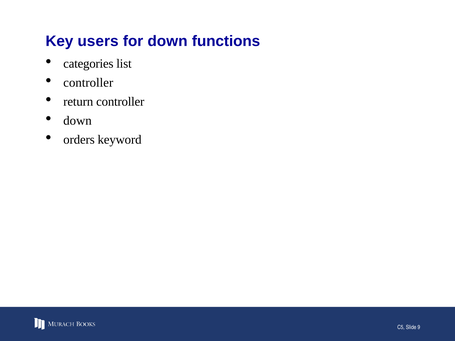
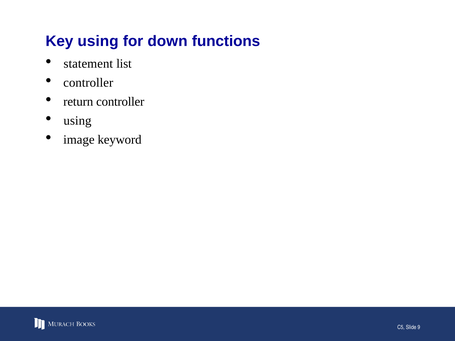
Key users: users -> using (98, 41)
categories: categories -> statement (88, 64)
down: down -> using (78, 121)
orders: orders -> image (79, 140)
